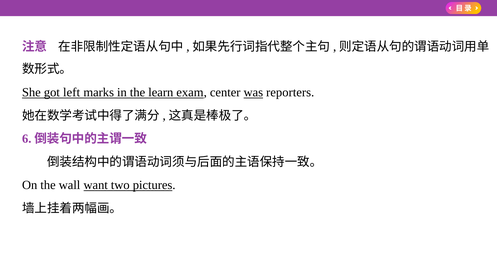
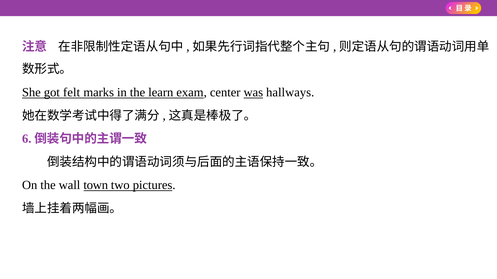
left: left -> felt (72, 92)
reporters: reporters -> hallways (290, 92)
want: want -> town (96, 185)
